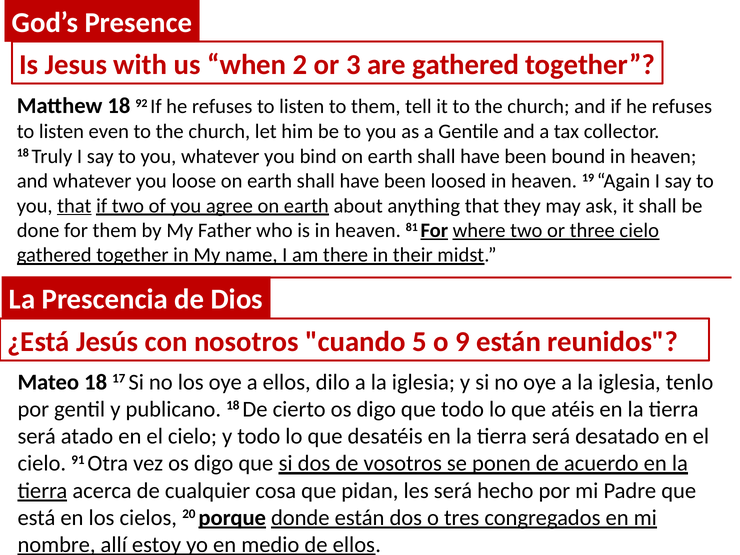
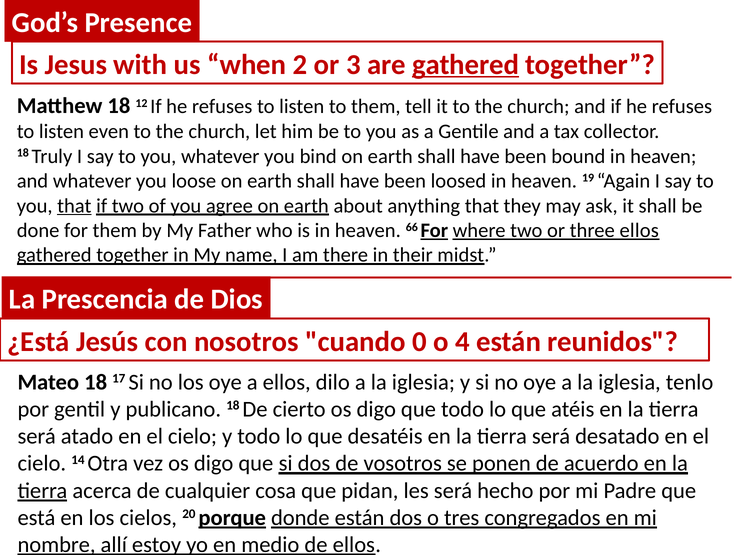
gathered underline: none -> present (466, 65)
92: 92 -> 12 (141, 103)
81: 81 -> 66 (412, 227)
three cielo: cielo -> ellos (639, 230)
5: 5 -> 0 (419, 342)
9: 9 -> 4 (462, 342)
91: 91 -> 14 (78, 460)
